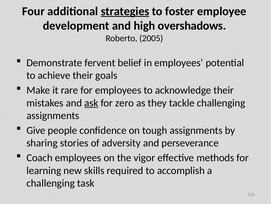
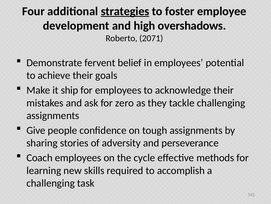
2005: 2005 -> 2071 (151, 38)
rare: rare -> ship (69, 90)
ask underline: present -> none (91, 103)
vigor: vigor -> cycle (144, 157)
